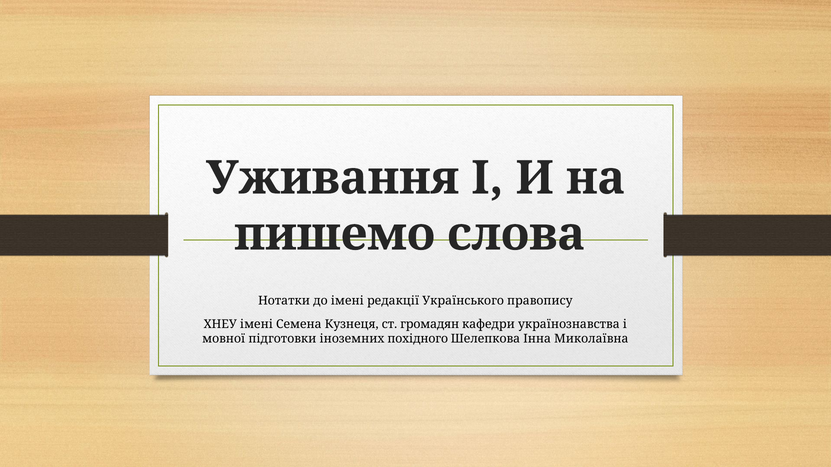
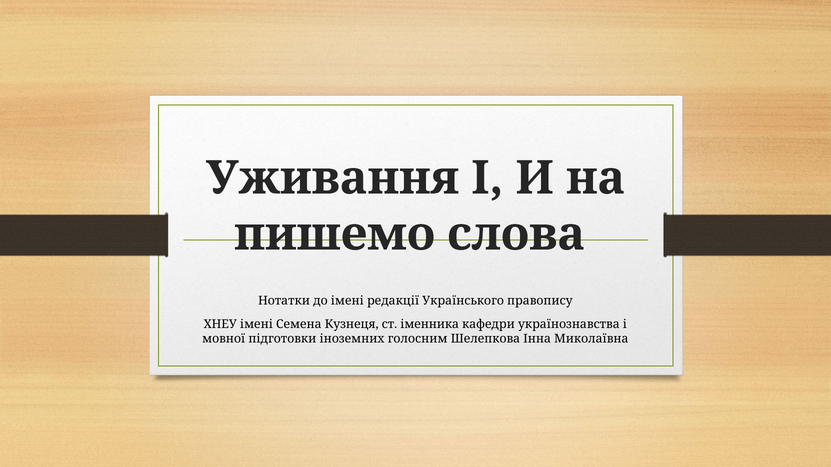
громадян: громадян -> іменника (430, 325)
похідного: похідного -> голосним (418, 339)
